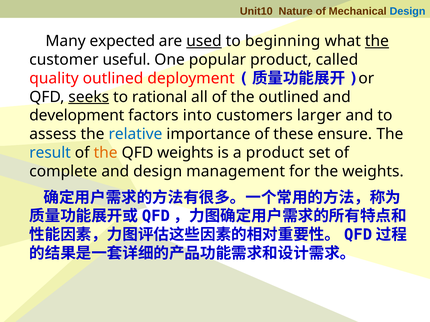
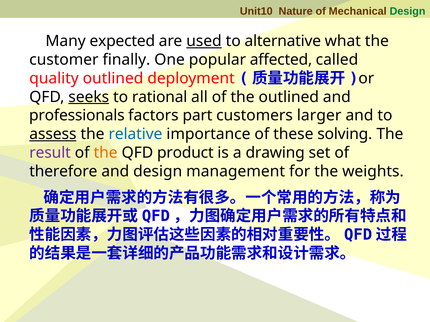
Design colour: blue -> green (408, 11)
beginning: beginning -> alternative (283, 41)
the underline: present -> none (377, 41)
useful: useful -> finally (126, 60)
popular product: product -> affected (281, 60)
development: development -> professionals (77, 116)
into: into -> part (197, 116)
assess underline: none -> present (53, 134)
ensure: ensure -> solving (345, 134)
result colour: blue -> purple (50, 153)
QFD weights: weights -> product (185, 153)
a product: product -> drawing (275, 153)
complete: complete -> therefore (63, 172)
